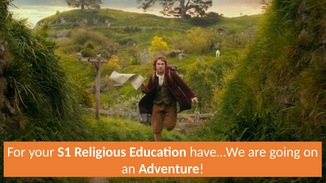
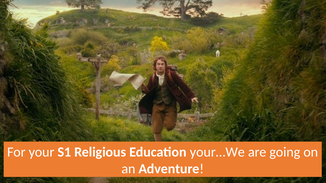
have…We: have…We -> your…We (217, 152)
